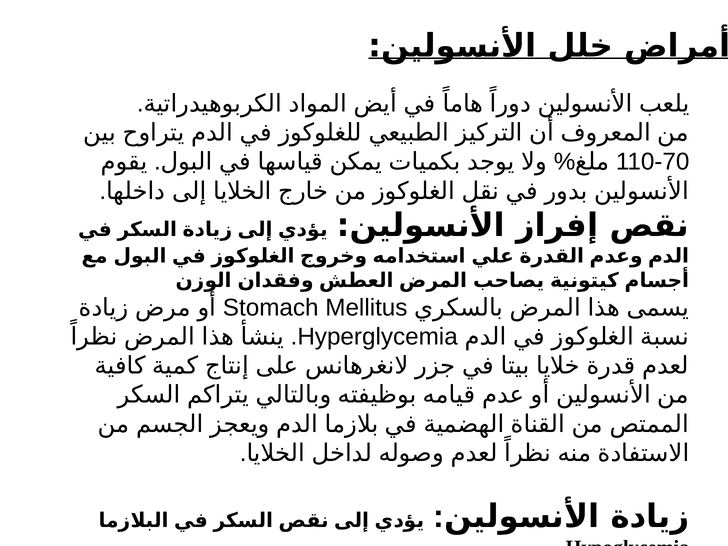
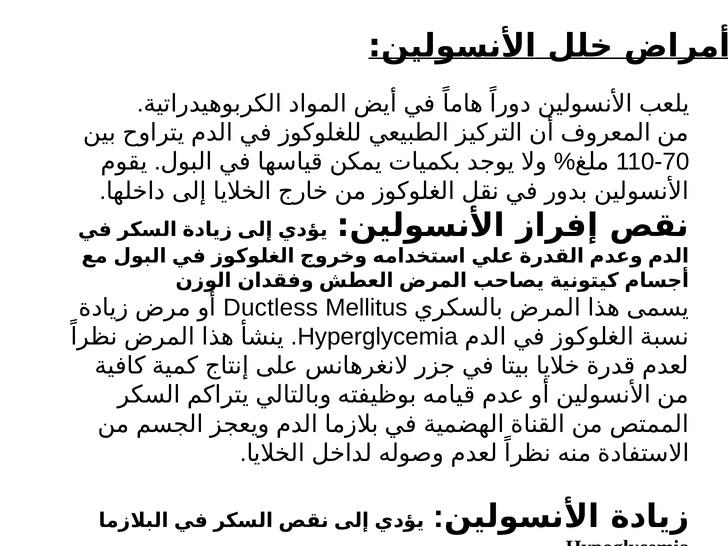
Stomach: Stomach -> Ductless (271, 308)
